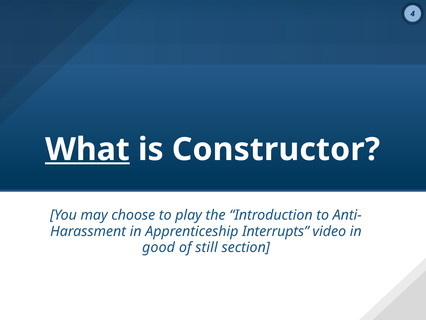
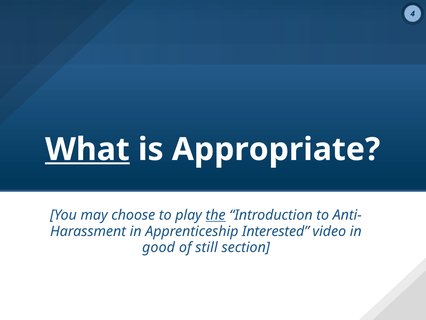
Constructor: Constructor -> Appropriate (276, 149)
the underline: none -> present (216, 215)
Interrupts: Interrupts -> Interested (276, 231)
